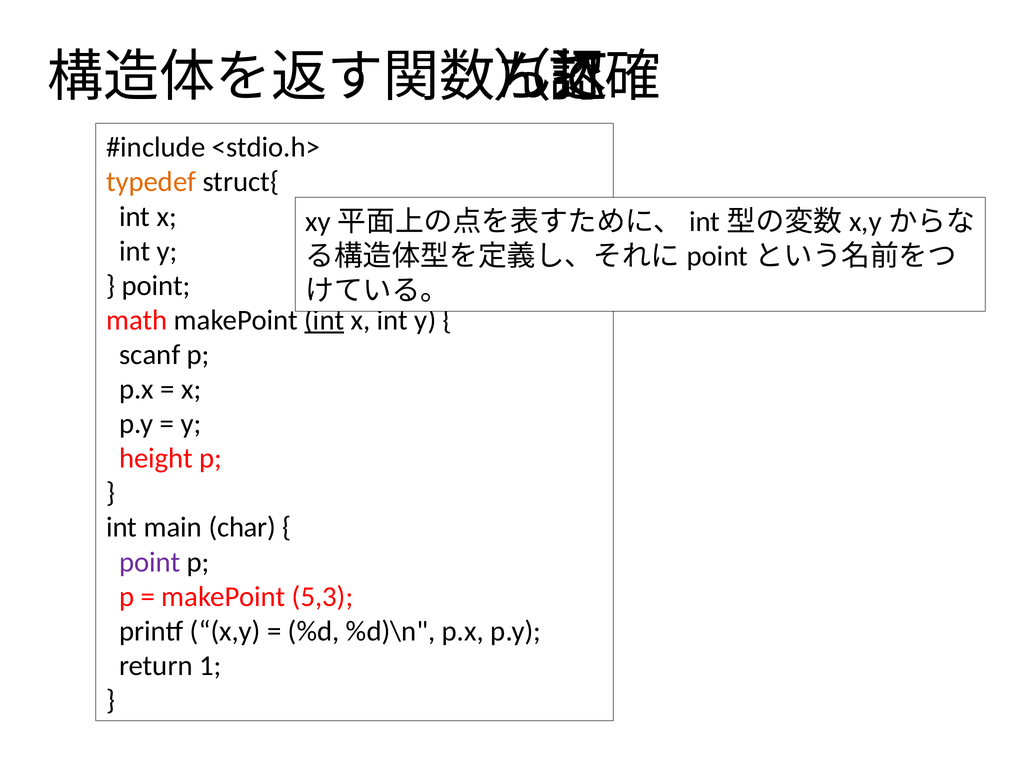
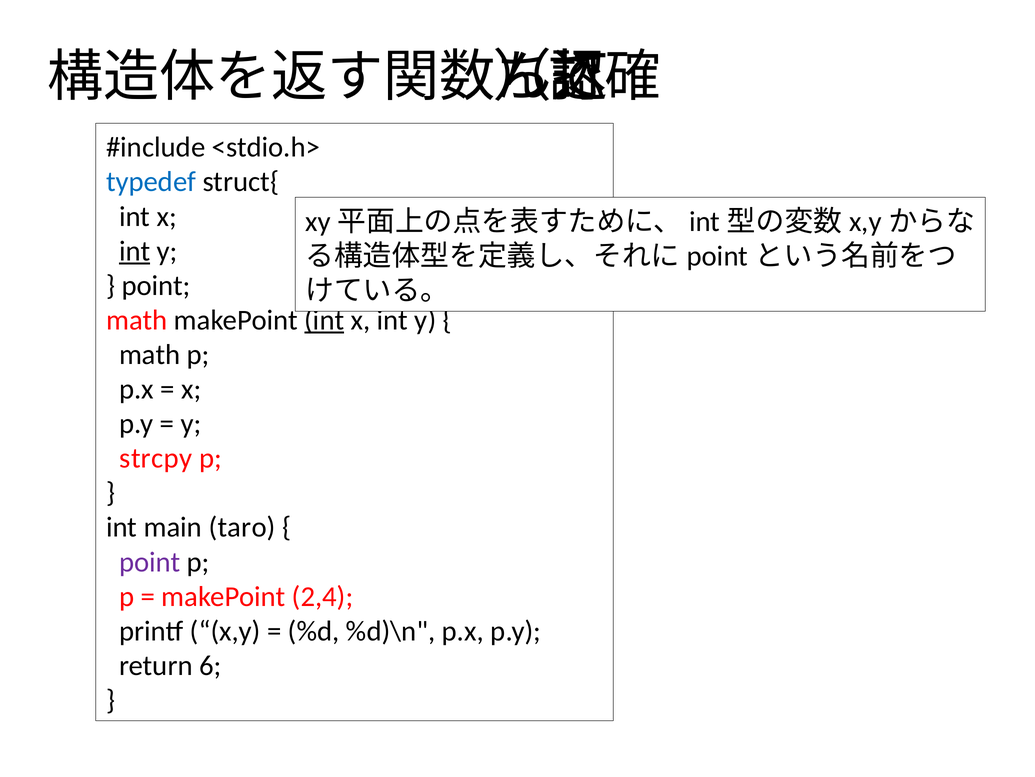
typedef colour: orange -> blue (151, 182)
int underline: none -> present (135, 251)
scanf: scanf -> math (150, 354)
height: height -> strcpy (156, 458)
char: char -> taro (242, 527)
5,3: 5,3 -> 2,4 (322, 596)
1: 1 -> 6 (210, 665)
